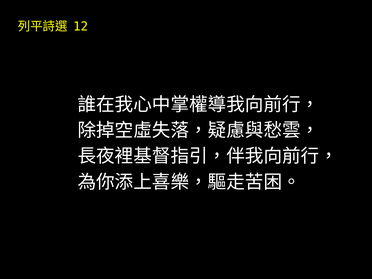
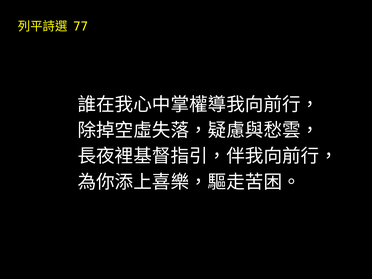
12: 12 -> 77 (81, 27)
